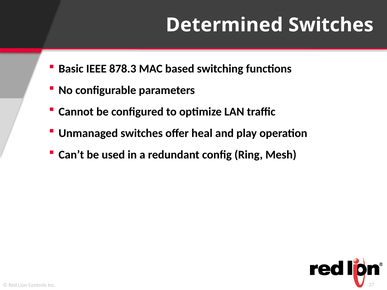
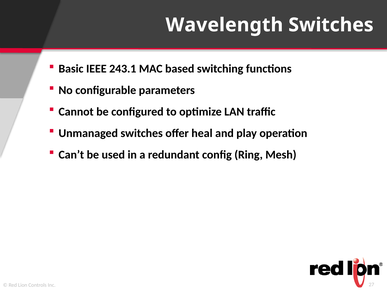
Determined: Determined -> Wavelength (224, 25)
878.3: 878.3 -> 243.1 (123, 69)
